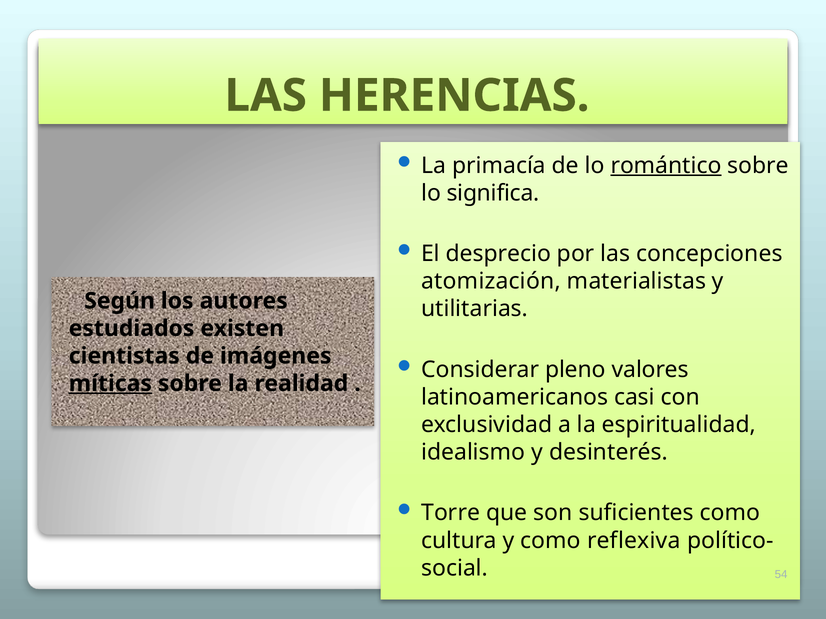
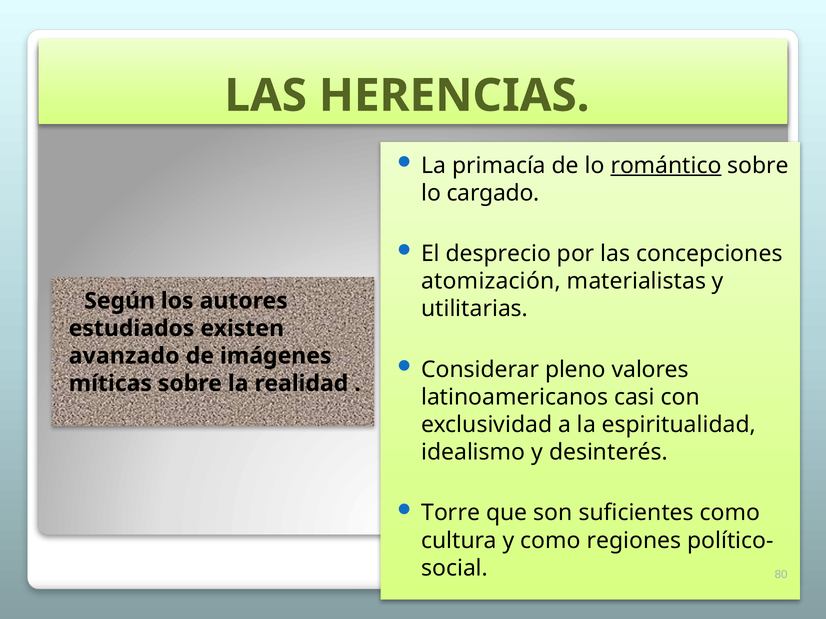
significa: significa -> cargado (493, 193)
cientistas: cientistas -> avanzado (124, 356)
míticas underline: present -> none (110, 384)
reflexiva: reflexiva -> regiones (634, 541)
54: 54 -> 80 (781, 575)
